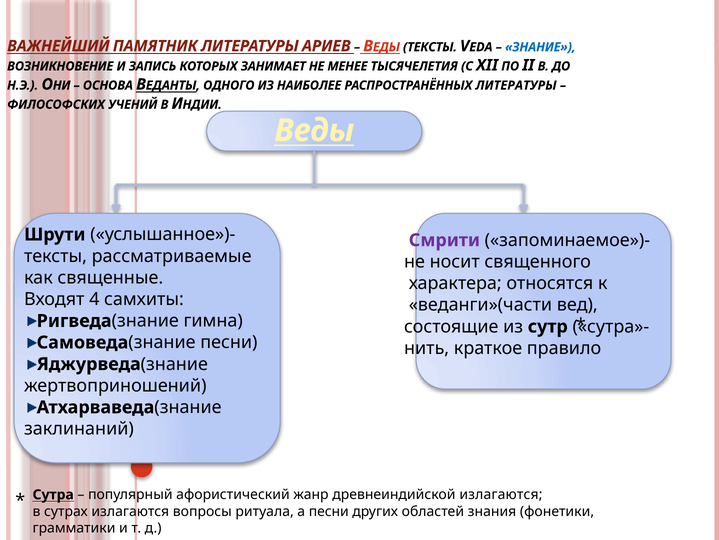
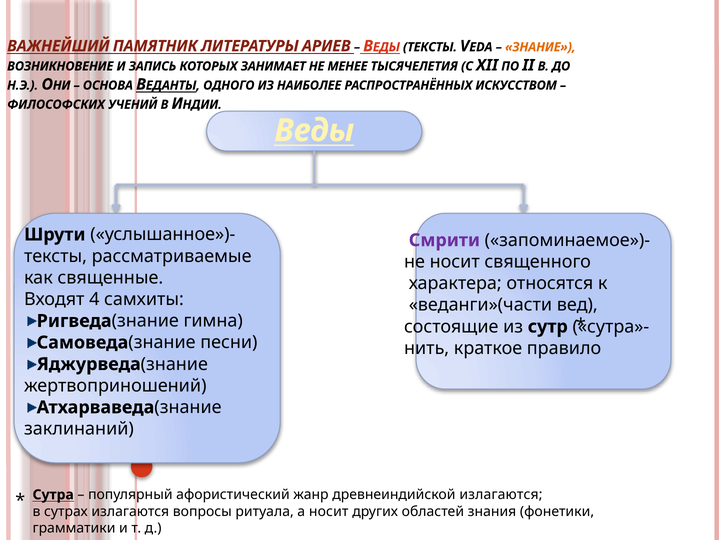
ЗНАНИЕ colour: blue -> orange (540, 47)
РАСПРОСТРАНЁННЫХ ЛИТЕРАТУРЫ: ЛИТЕРАТУРЫ -> ИСКУССТВОМ (516, 85)
а песни: песни -> носит (329, 511)
